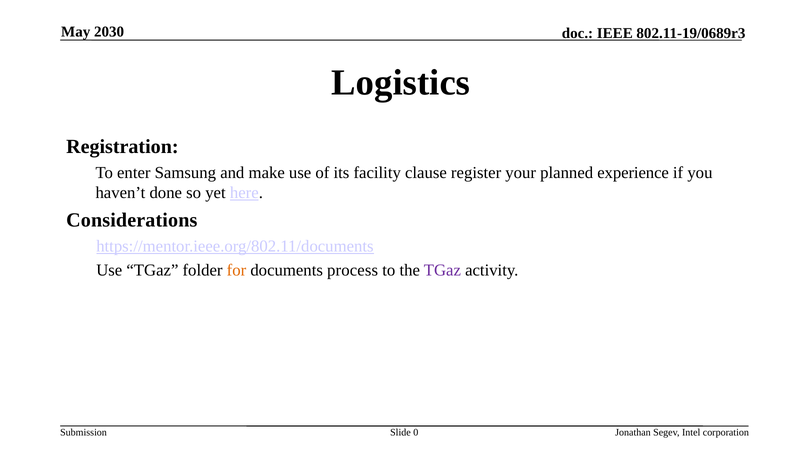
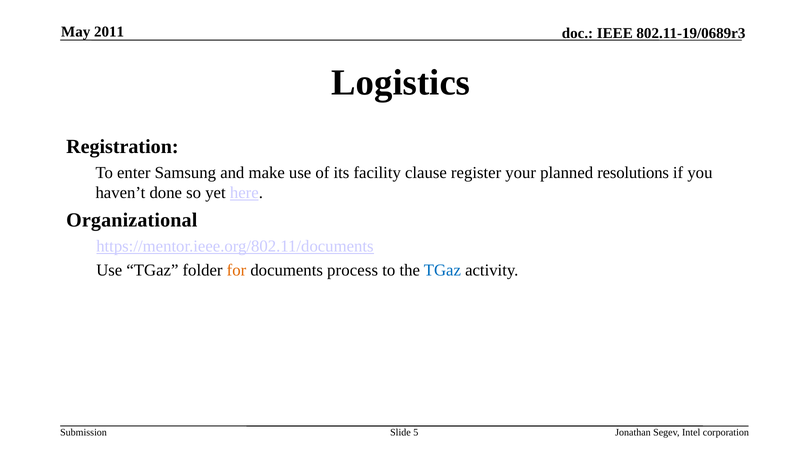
2030: 2030 -> 2011 (109, 32)
experience: experience -> resolutions (633, 173)
Considerations: Considerations -> Organizational (132, 220)
TGaz colour: purple -> blue (442, 270)
0: 0 -> 5 (416, 433)
